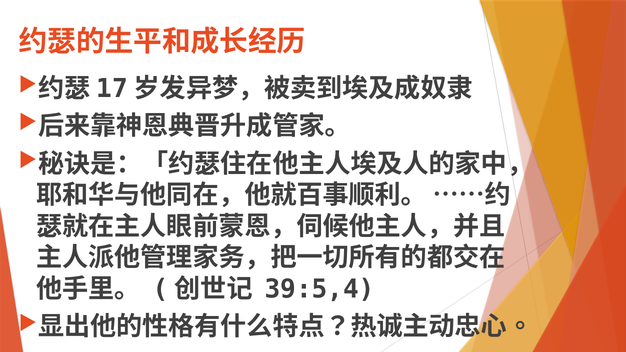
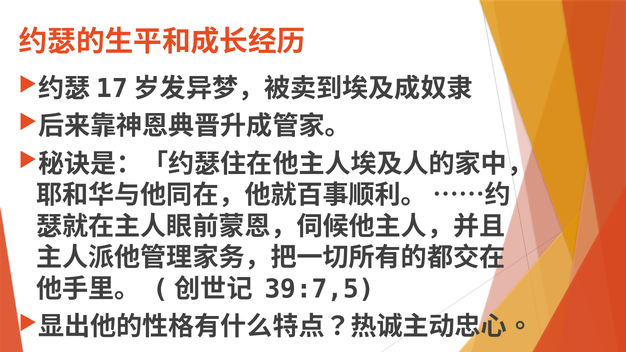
39:5,4: 39:5,4 -> 39:7,5 (320, 289)
